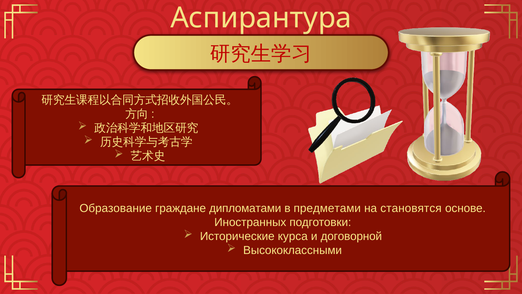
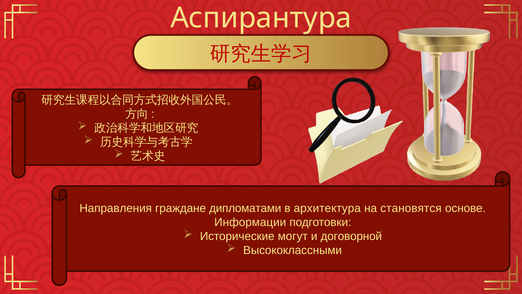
Образование: Образование -> Направления (116, 208)
предметами: предметами -> архитектура (327, 208)
Иностранных: Иностранных -> Информации (250, 222)
курса: курса -> могут (293, 236)
